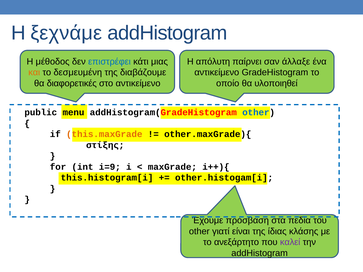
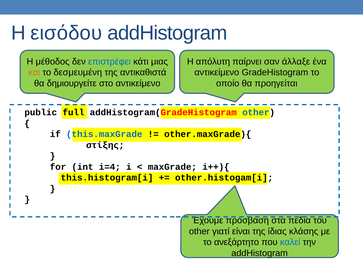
ξεχνάμε: ξεχνάμε -> εισόδου (66, 33)
διαβάζουμε: διαβάζουμε -> αντικαθιστά (143, 73)
διαφορετικές: διαφορετικές -> δημιουργείτε (72, 83)
υλοποιηθεί: υλοποιηθεί -> προηγείται (276, 83)
menu: menu -> full (73, 113)
this.maxGrade colour: orange -> blue (104, 134)
i=9: i=9 -> i=4 (110, 167)
καλεί colour: purple -> blue (290, 242)
